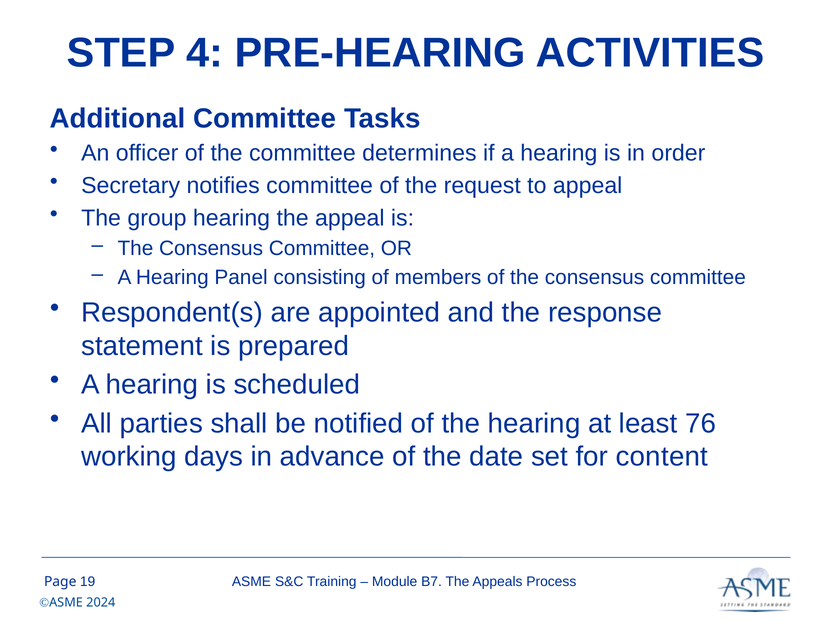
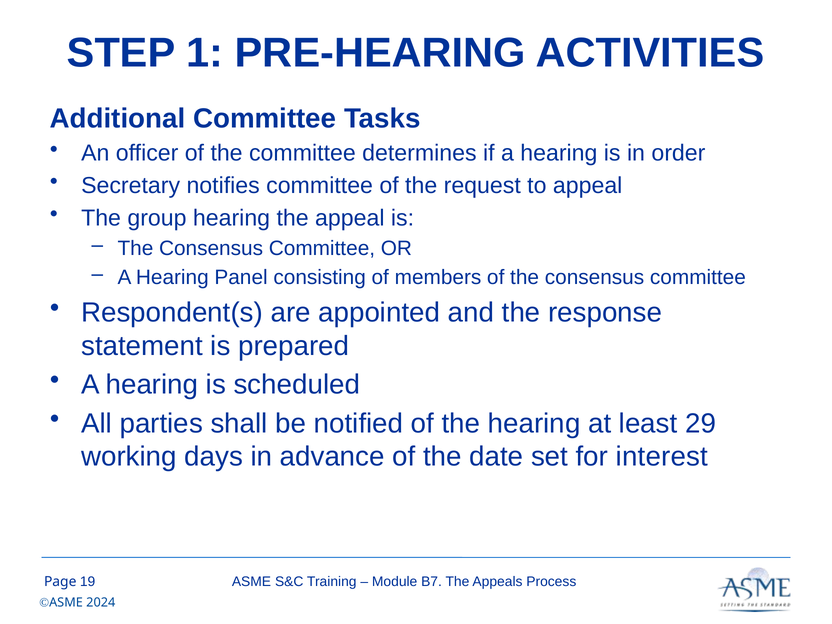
4: 4 -> 1 (205, 53)
76: 76 -> 29 (701, 423)
content: content -> interest (662, 457)
